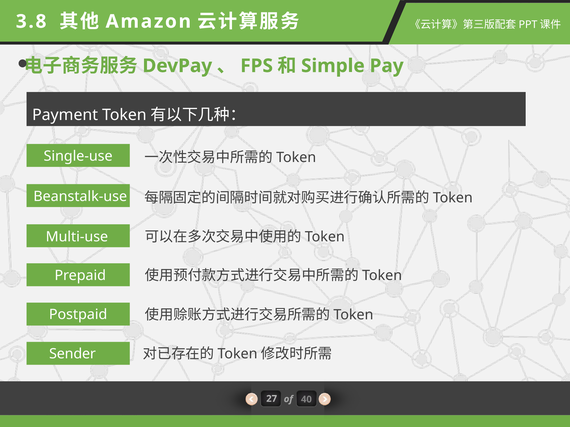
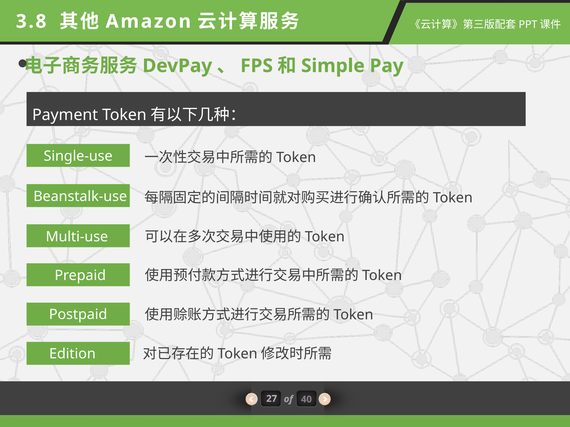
Sender: Sender -> Edition (72, 354)
